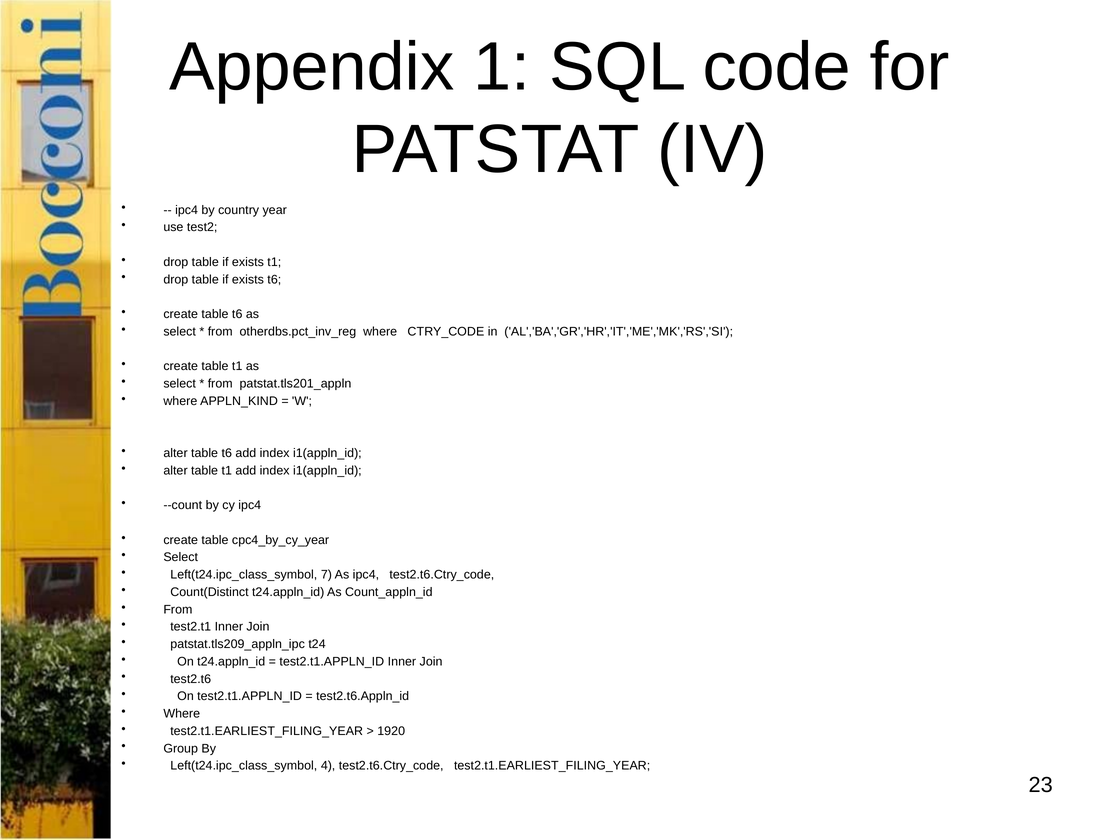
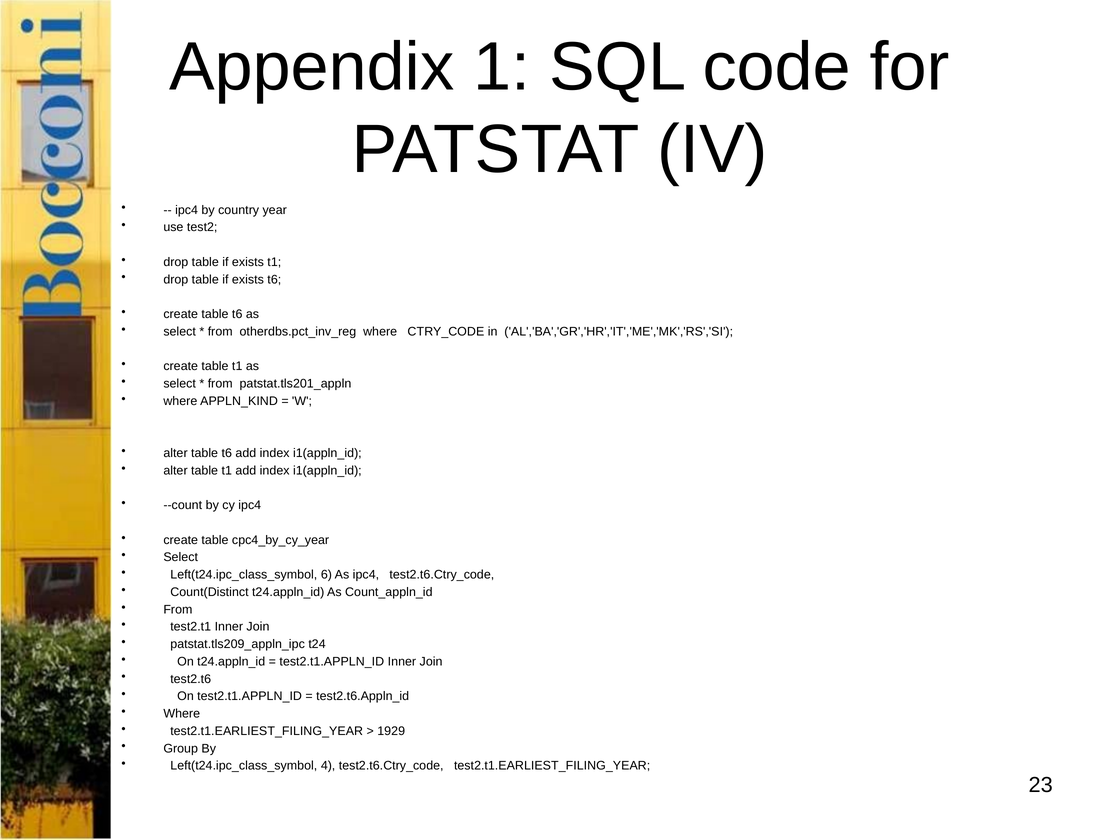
7: 7 -> 6 (326, 575)
1920: 1920 -> 1929 (391, 731)
